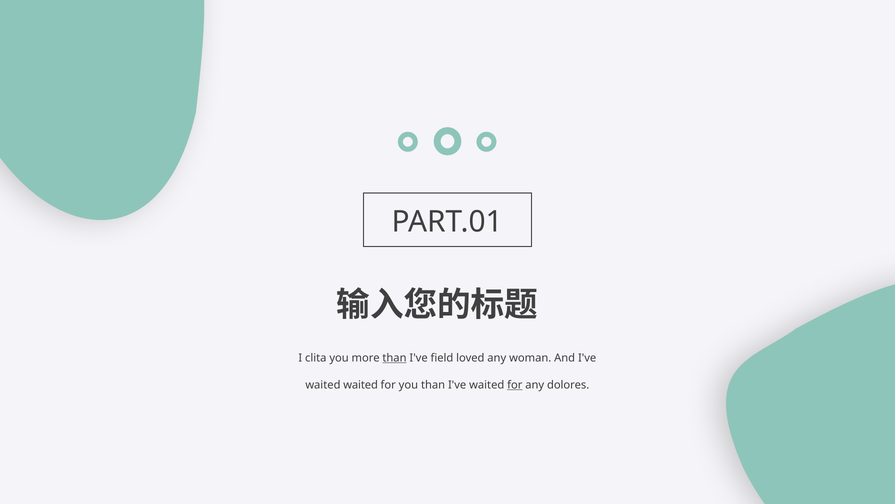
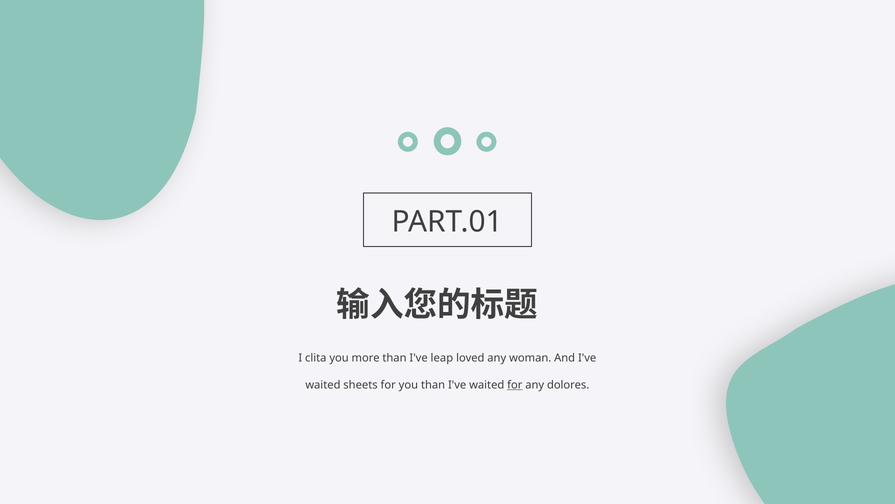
than underline: present -> none (394, 358)
field: field -> leap (442, 358)
waited waited: waited -> sheets (361, 384)
